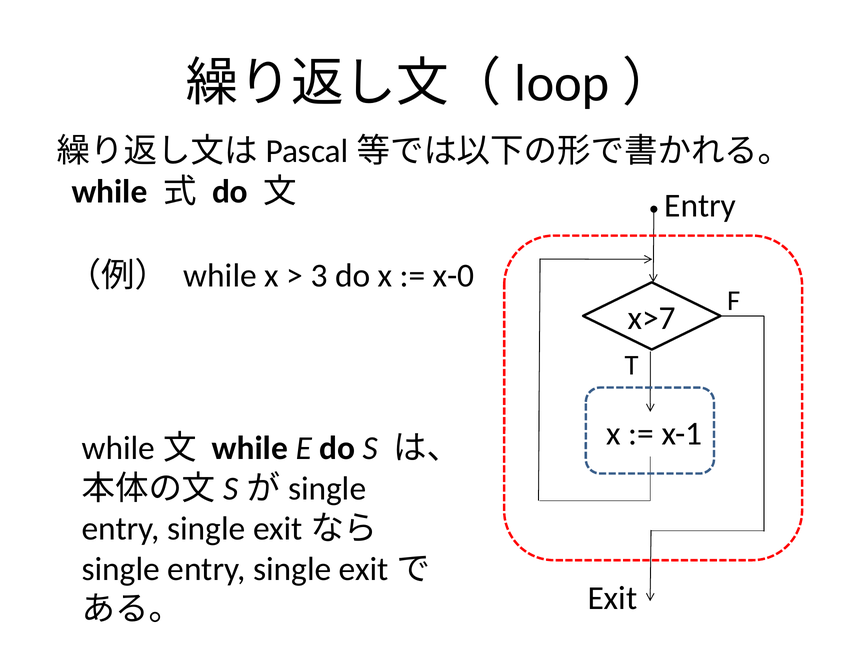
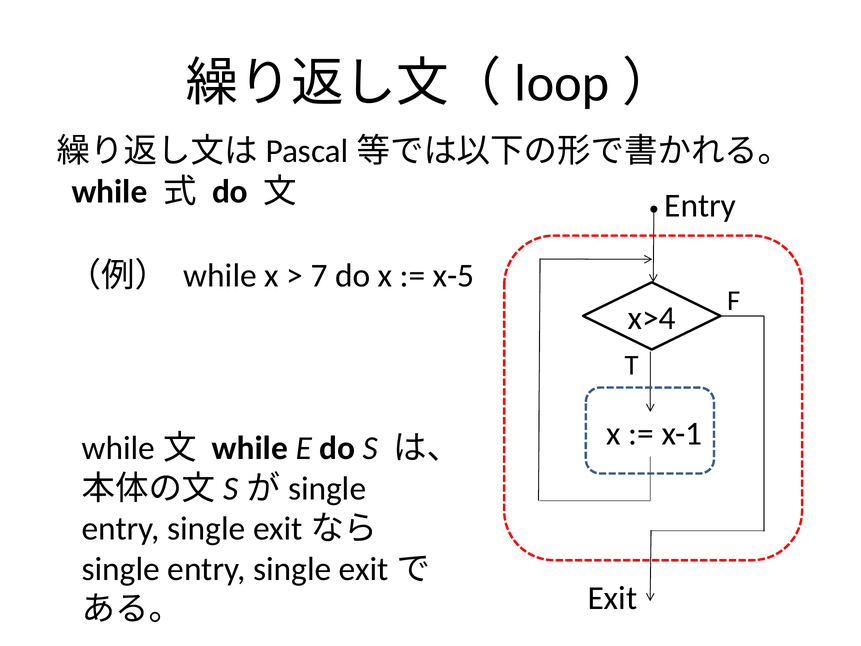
3: 3 -> 7 (319, 276)
x-0: x-0 -> x-5 (453, 276)
x>7: x>7 -> x>4 (652, 318)
